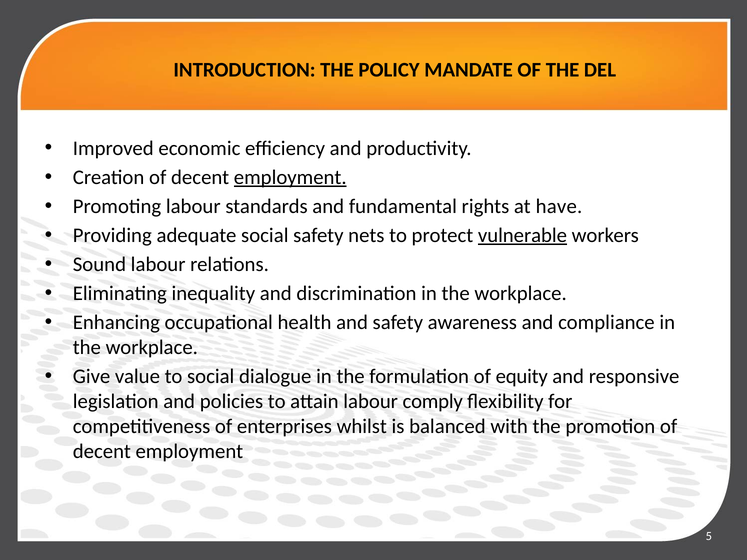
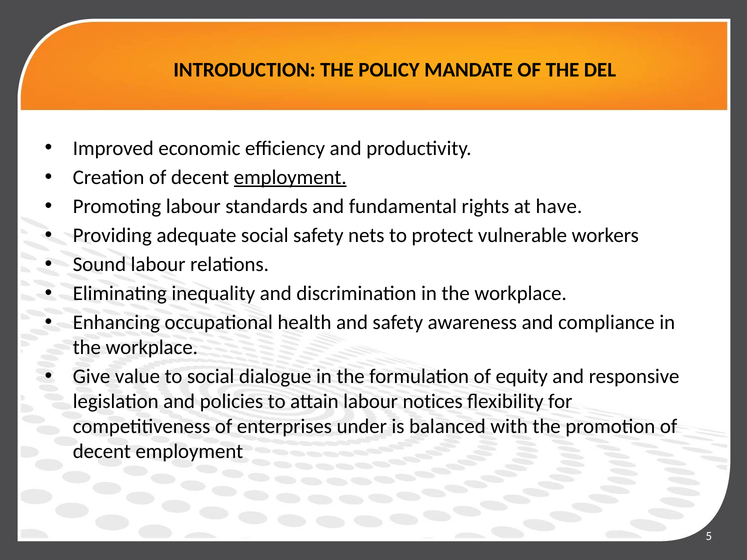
vulnerable underline: present -> none (522, 236)
comply: comply -> notices (433, 402)
whilst: whilst -> under (362, 426)
